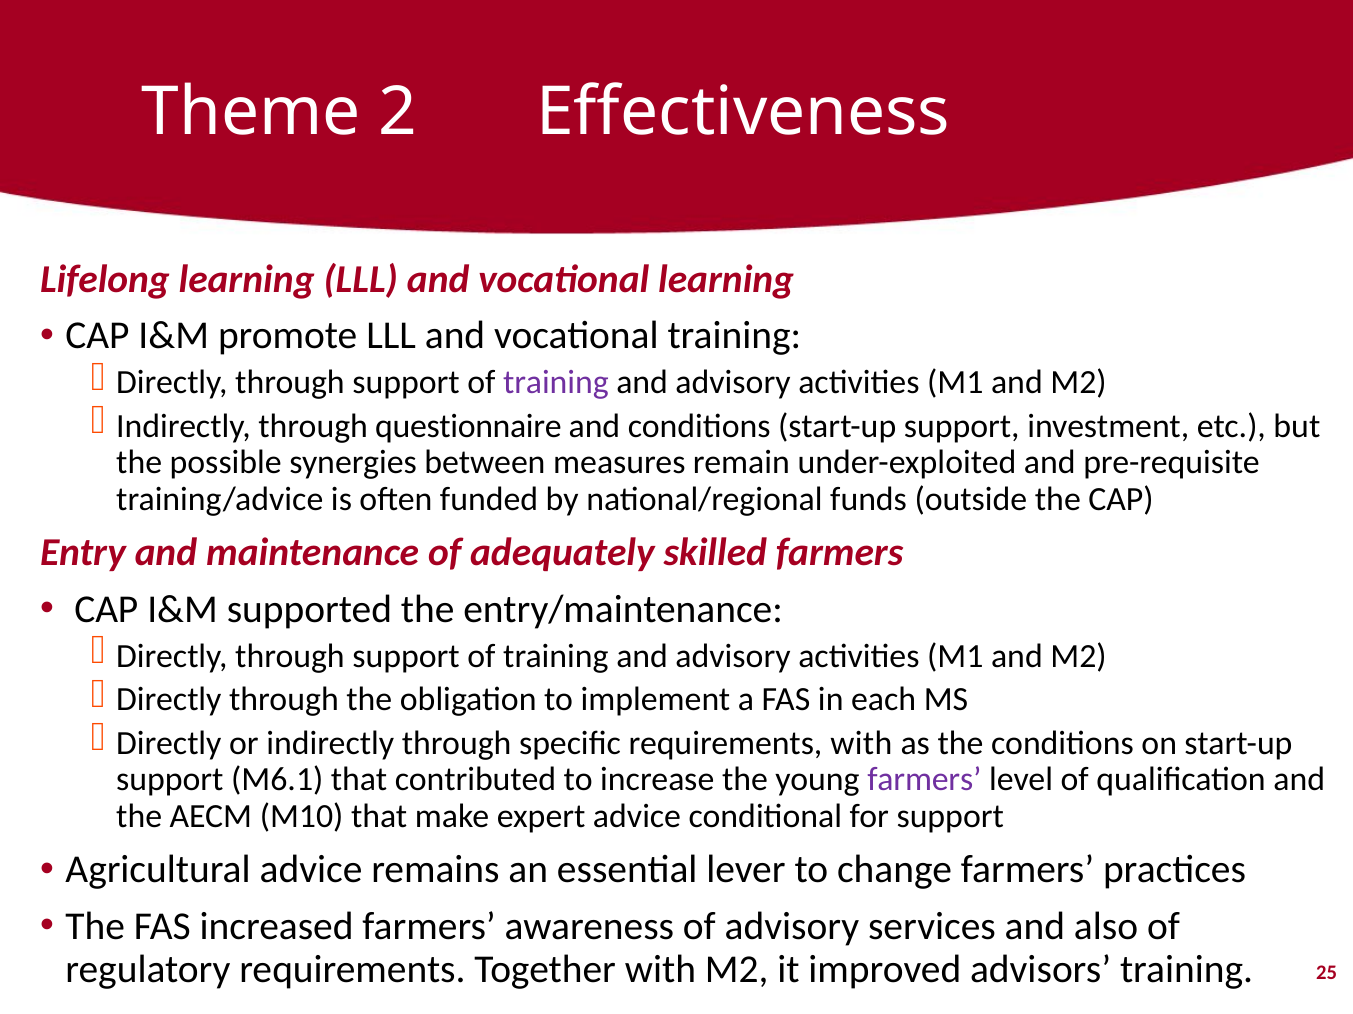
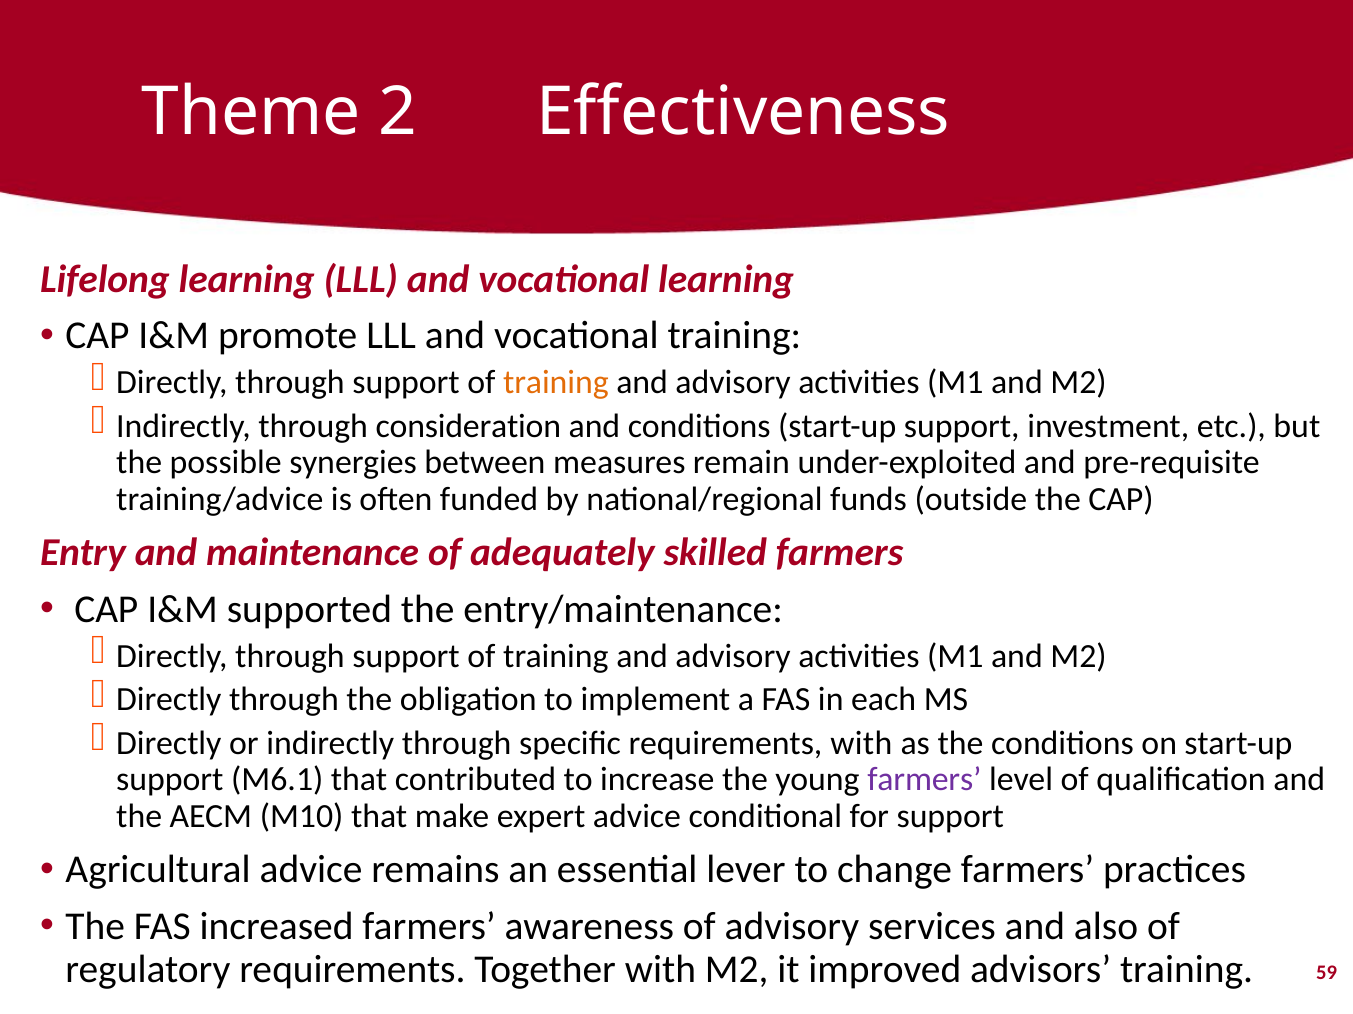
training colour: purple -> orange (556, 383)
questionnaire: questionnaire -> consideration (468, 426)
25: 25 -> 59 (1327, 973)
